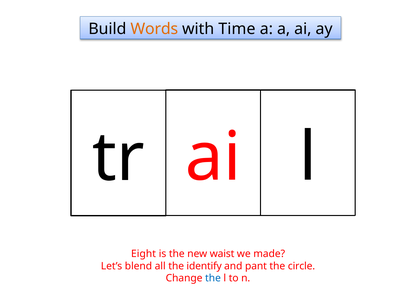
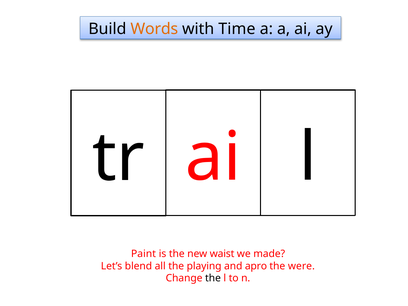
Eight: Eight -> Paint (143, 254)
identify: identify -> playing (204, 266)
pant: pant -> apro (256, 266)
circle: circle -> were (301, 266)
the colour: blue -> black (213, 278)
